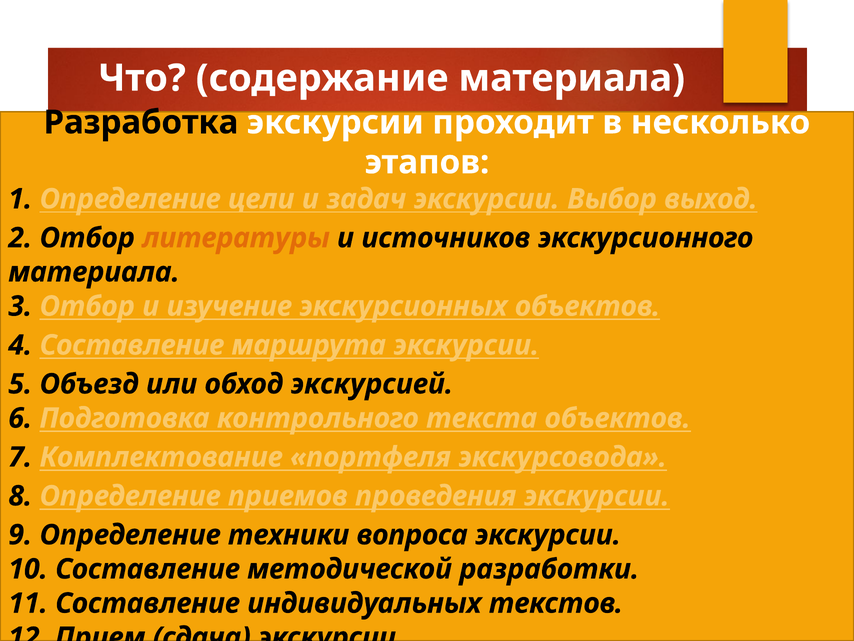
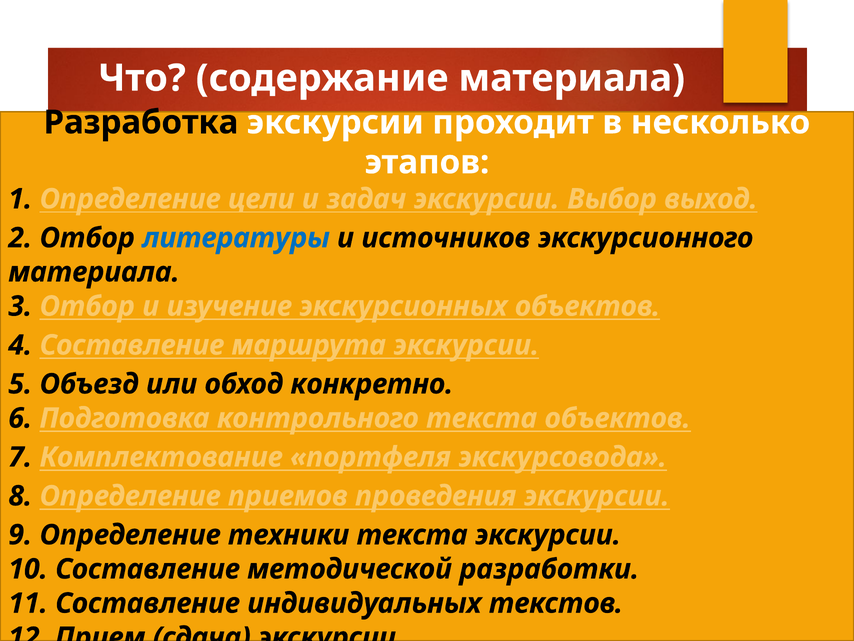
литературы colour: orange -> blue (236, 238)
экскурсией: экскурсией -> конкретно (372, 384)
техники вопроса: вопроса -> текста (412, 535)
